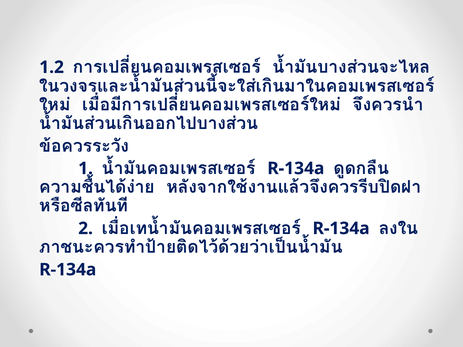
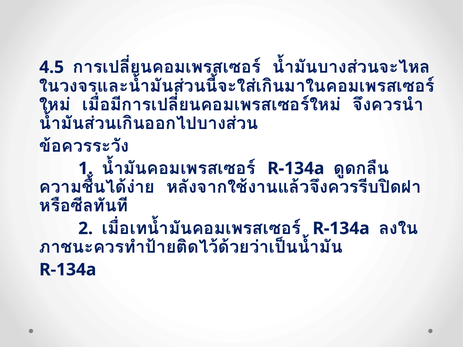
1.2: 1.2 -> 4.5 (52, 67)
